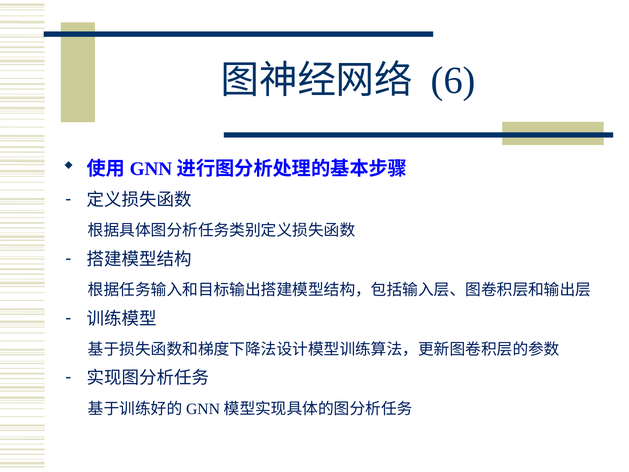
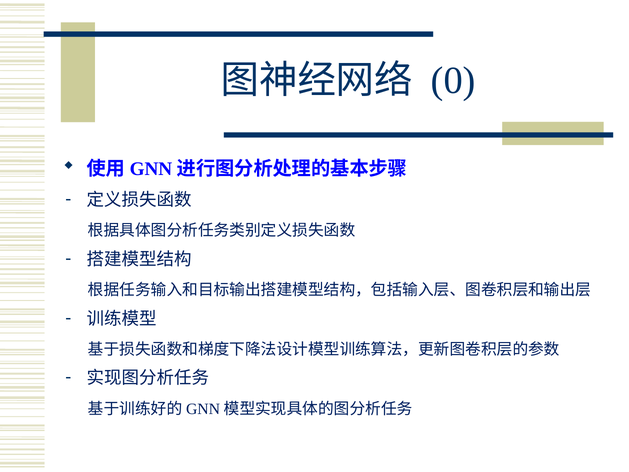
6: 6 -> 0 (453, 80)
